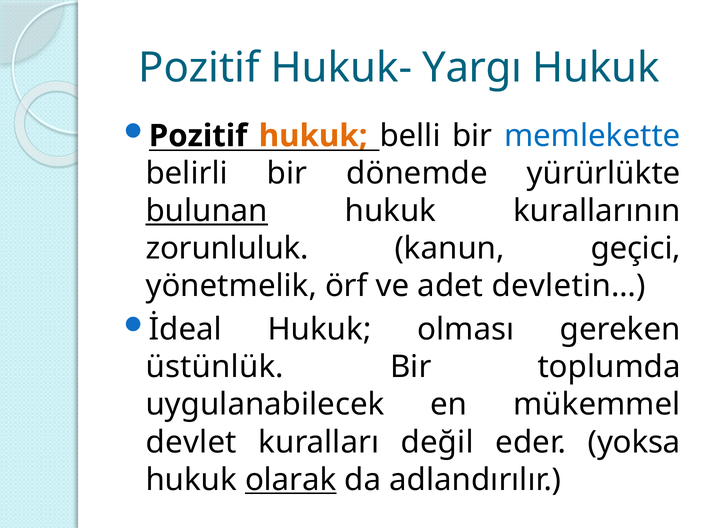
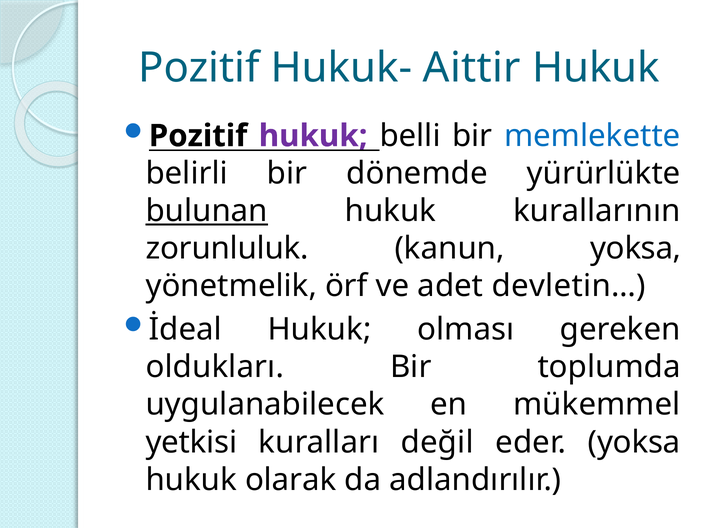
Yargı: Yargı -> Aittir (472, 68)
hukuk colour: orange -> purple (313, 136)
kanun geçici: geçici -> yoksa (636, 249)
üstünlük: üstünlük -> oldukları (215, 367)
devlet: devlet -> yetkisi (191, 442)
olarak underline: present -> none (291, 480)
